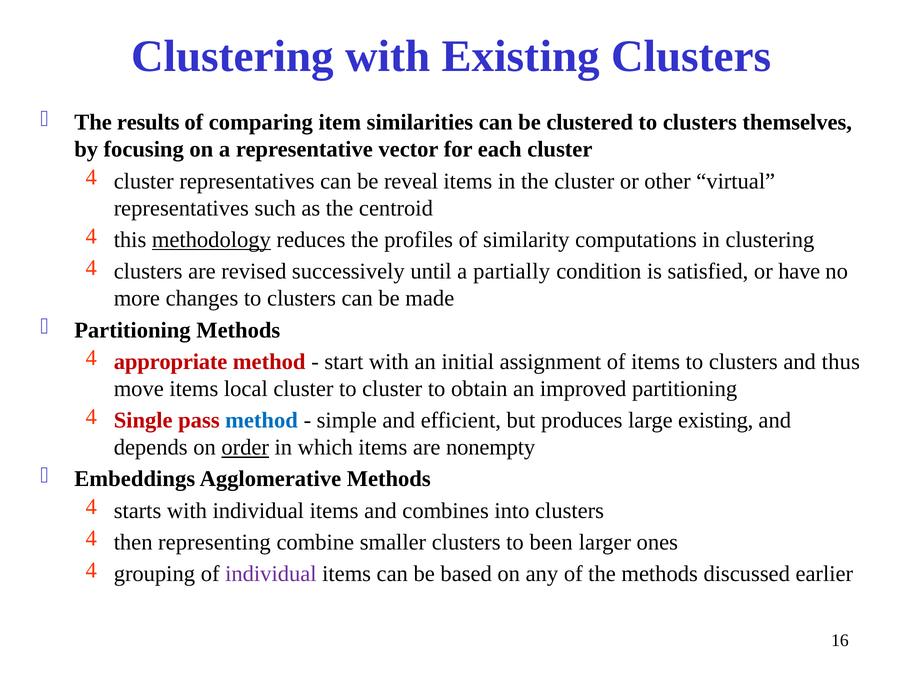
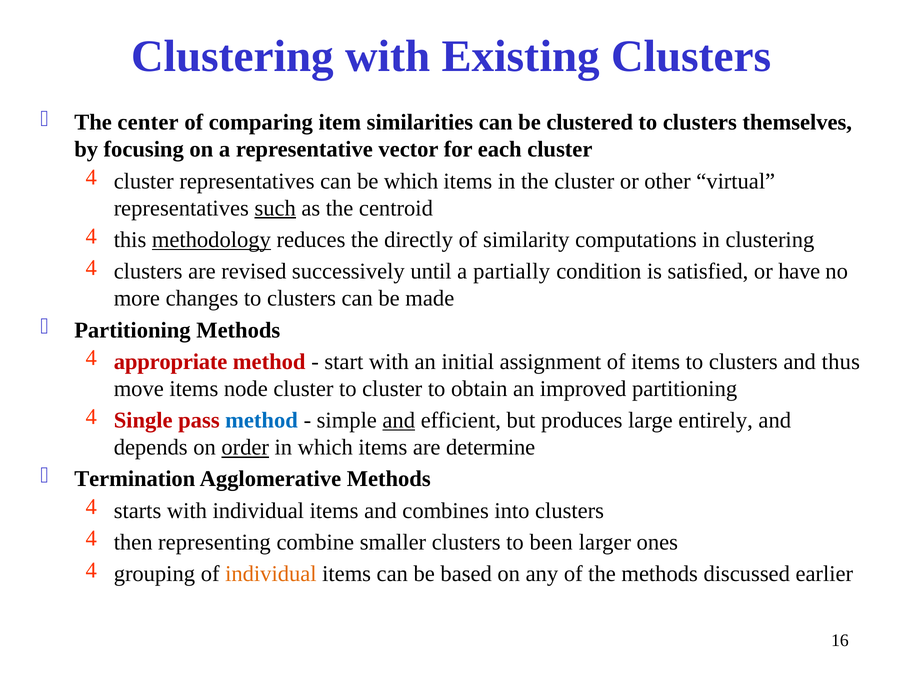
results: results -> center (148, 122)
be reveal: reveal -> which (411, 181)
such underline: none -> present (275, 208)
profiles: profiles -> directly (419, 240)
local: local -> node (246, 389)
and underline: none -> present (399, 420)
large existing: existing -> entirely (716, 420)
nonempty: nonempty -> determine (491, 448)
Embeddings: Embeddings -> Termination (135, 479)
individual colour: purple -> orange (271, 574)
